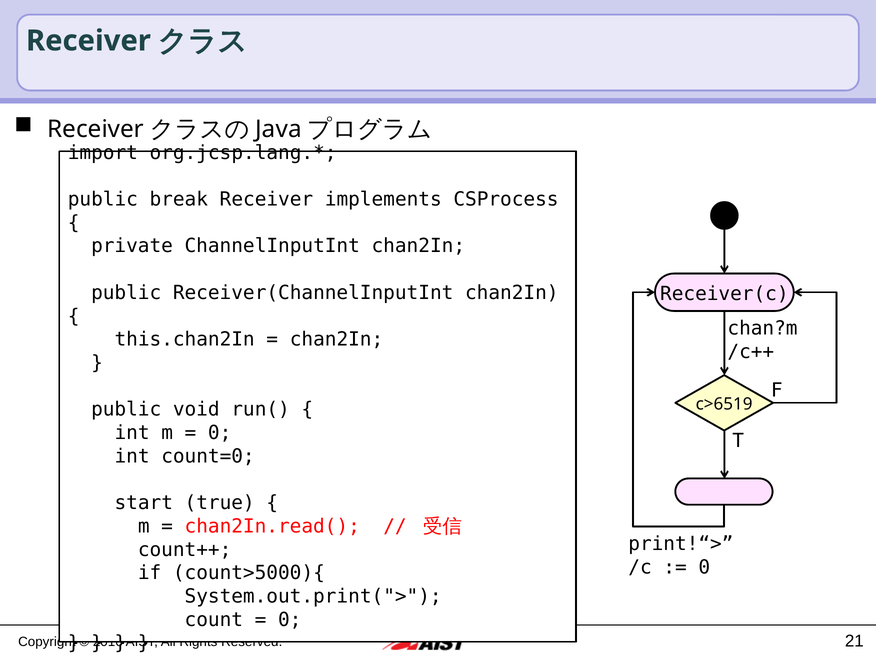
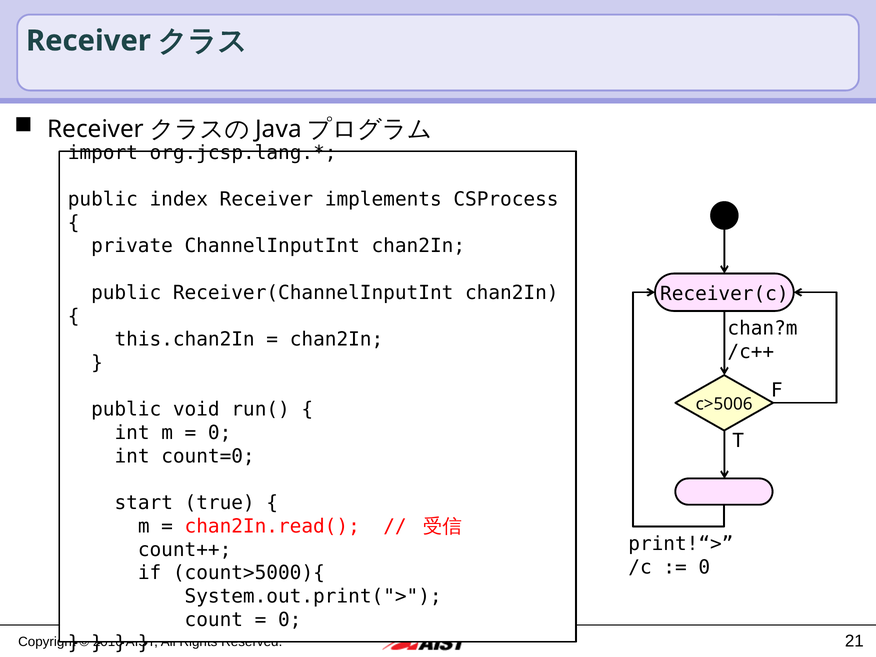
break: break -> index (179, 199)
c>6519: c>6519 -> c>5006 (724, 404)
